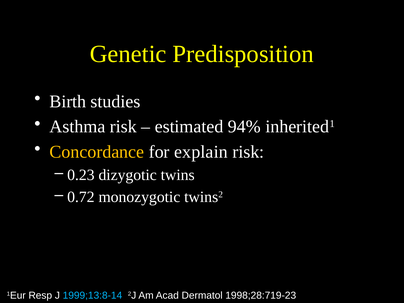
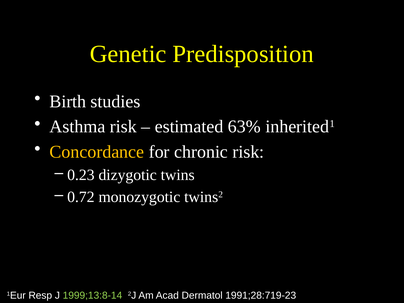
94%: 94% -> 63% (244, 127)
explain: explain -> chronic (201, 152)
1999;13:8-14 colour: light blue -> light green (92, 295)
1998;28:719-23: 1998;28:719-23 -> 1991;28:719-23 (261, 295)
